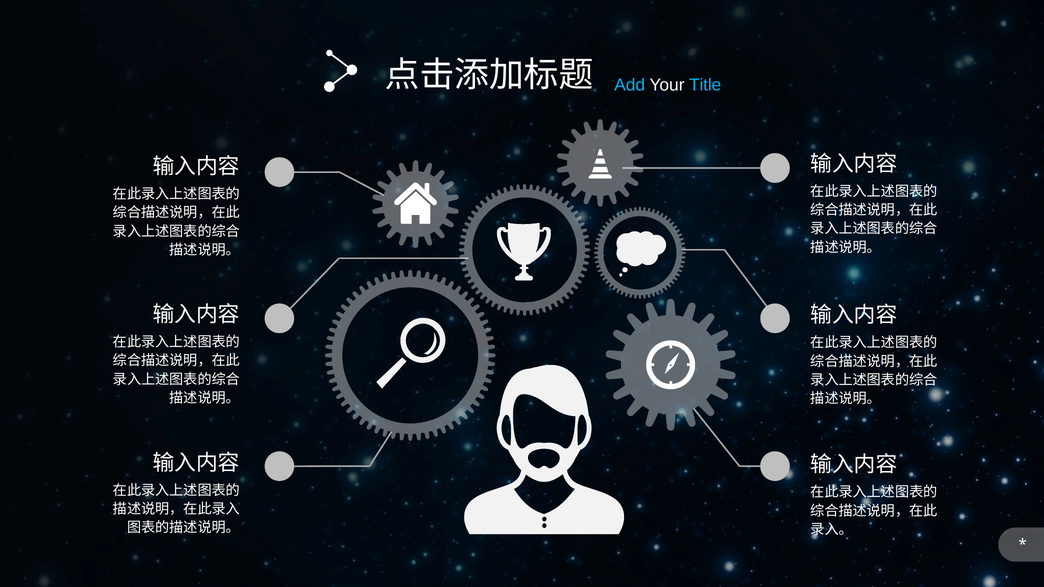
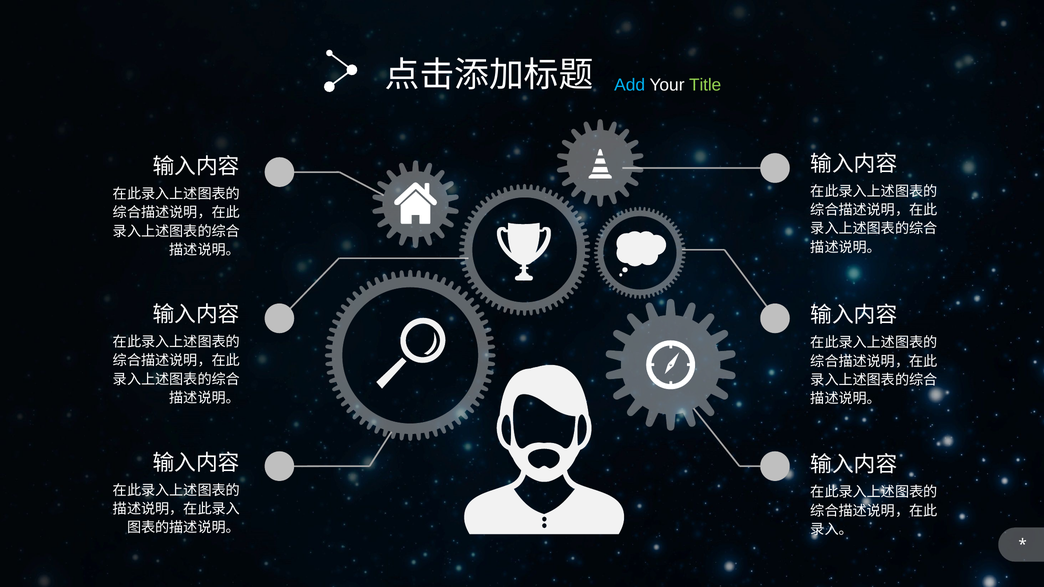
Title colour: light blue -> light green (705, 85)
